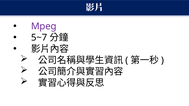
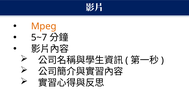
Mpeg colour: purple -> orange (44, 26)
